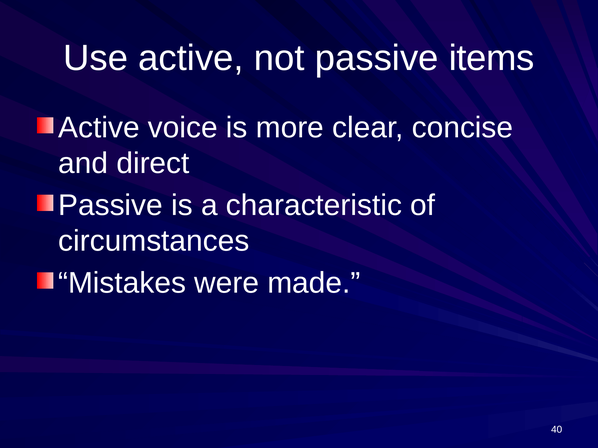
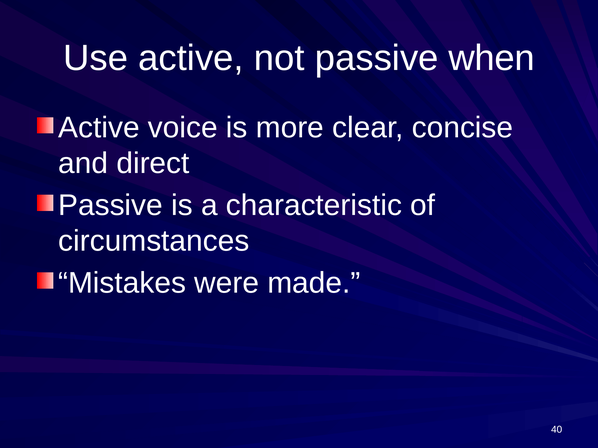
items: items -> when (492, 58)
